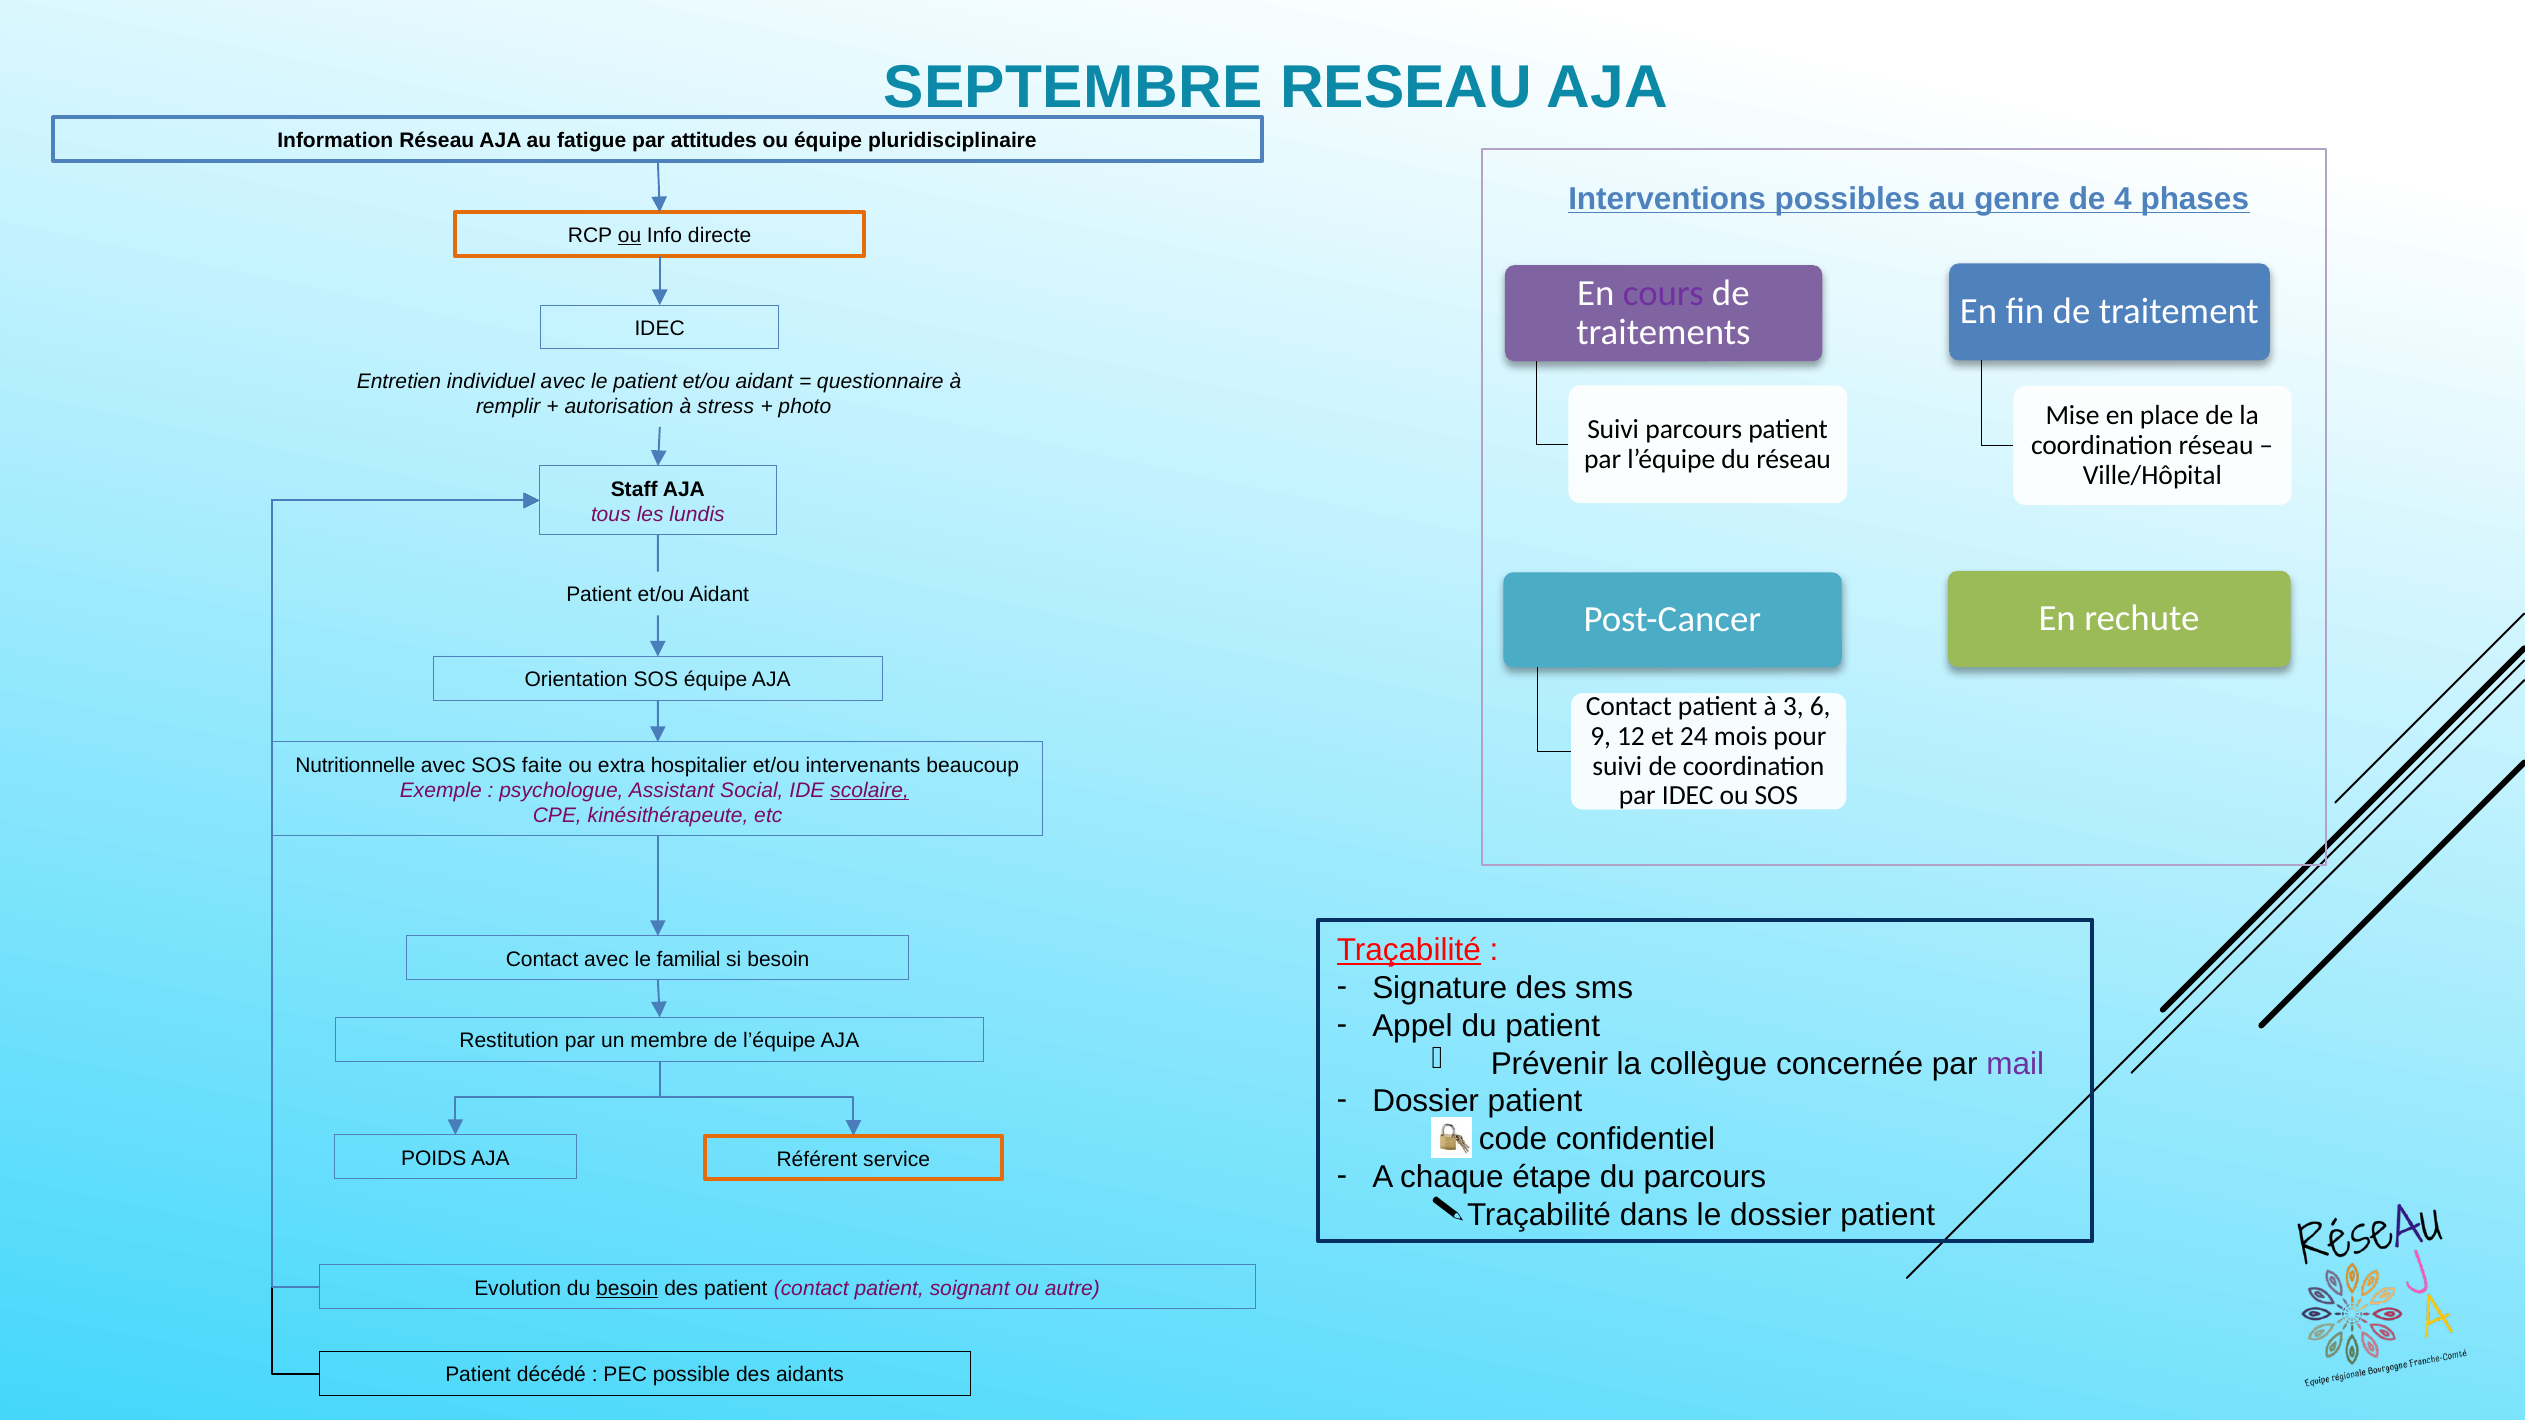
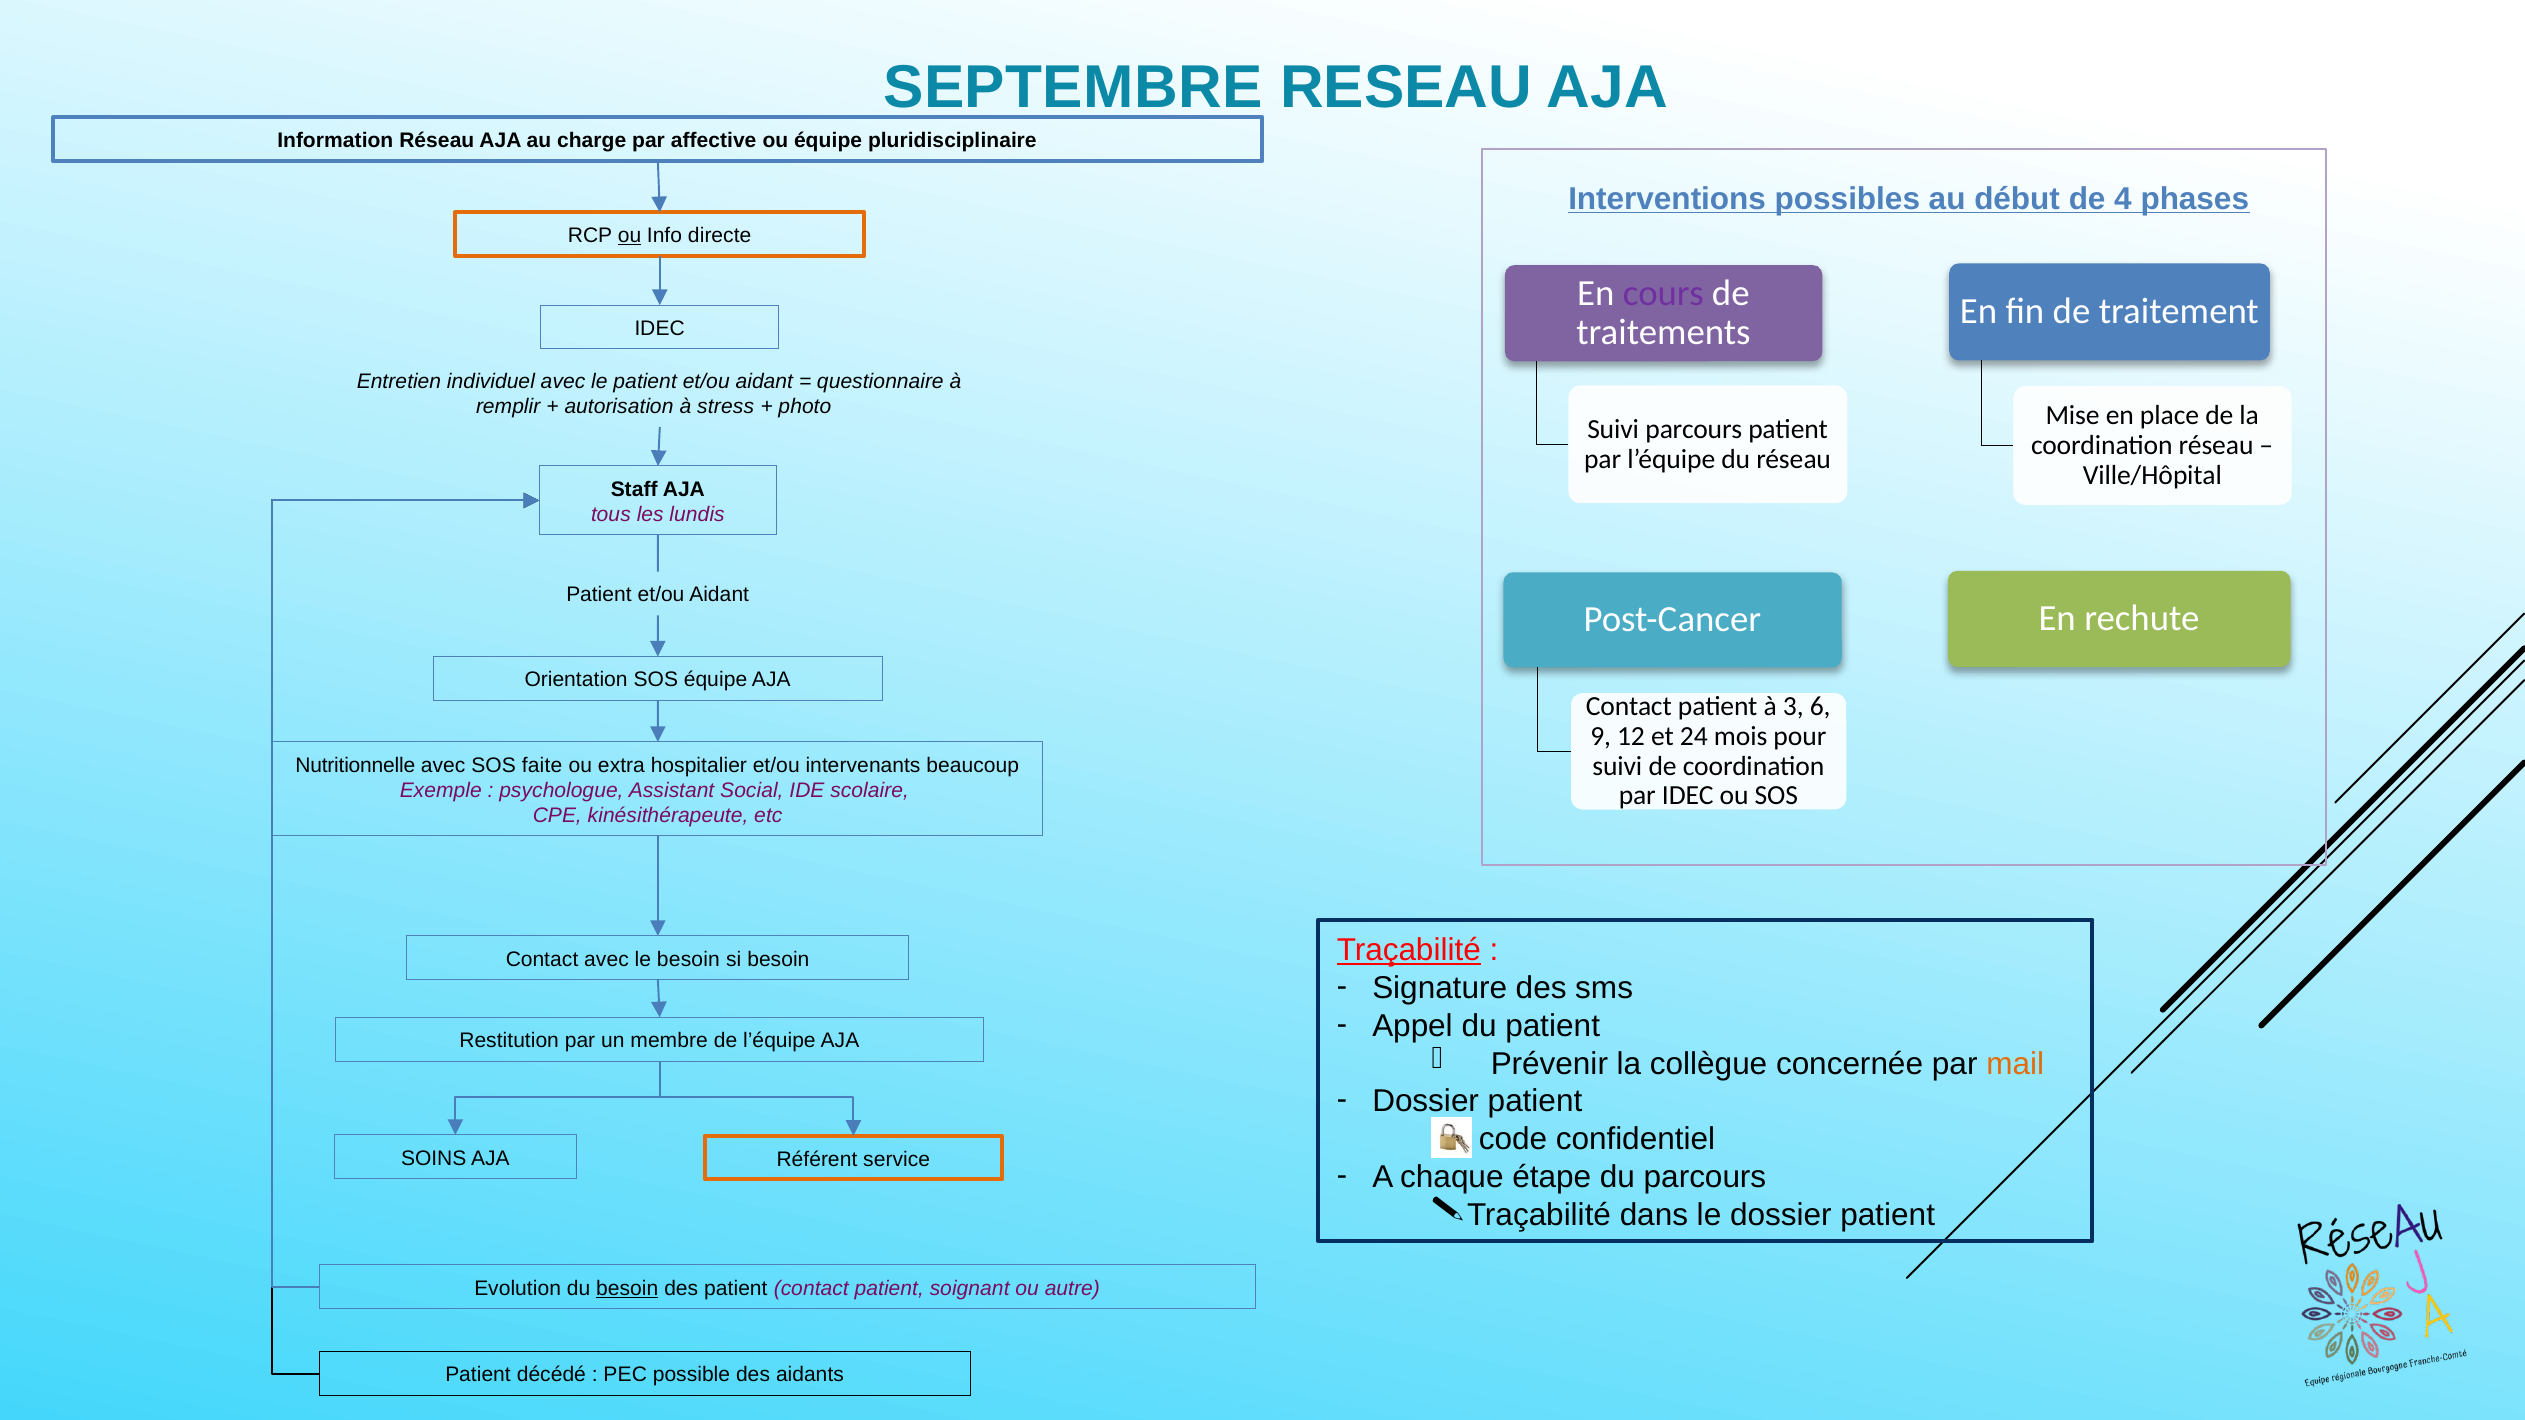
fatigue: fatigue -> charge (592, 141)
attitudes: attitudes -> affective (714, 141)
genre: genre -> début (2017, 199)
scolaire underline: present -> none (870, 791)
le familial: familial -> besoin (688, 959)
mail colour: purple -> orange (2015, 1064)
POIDS: POIDS -> SOINS (434, 1159)
